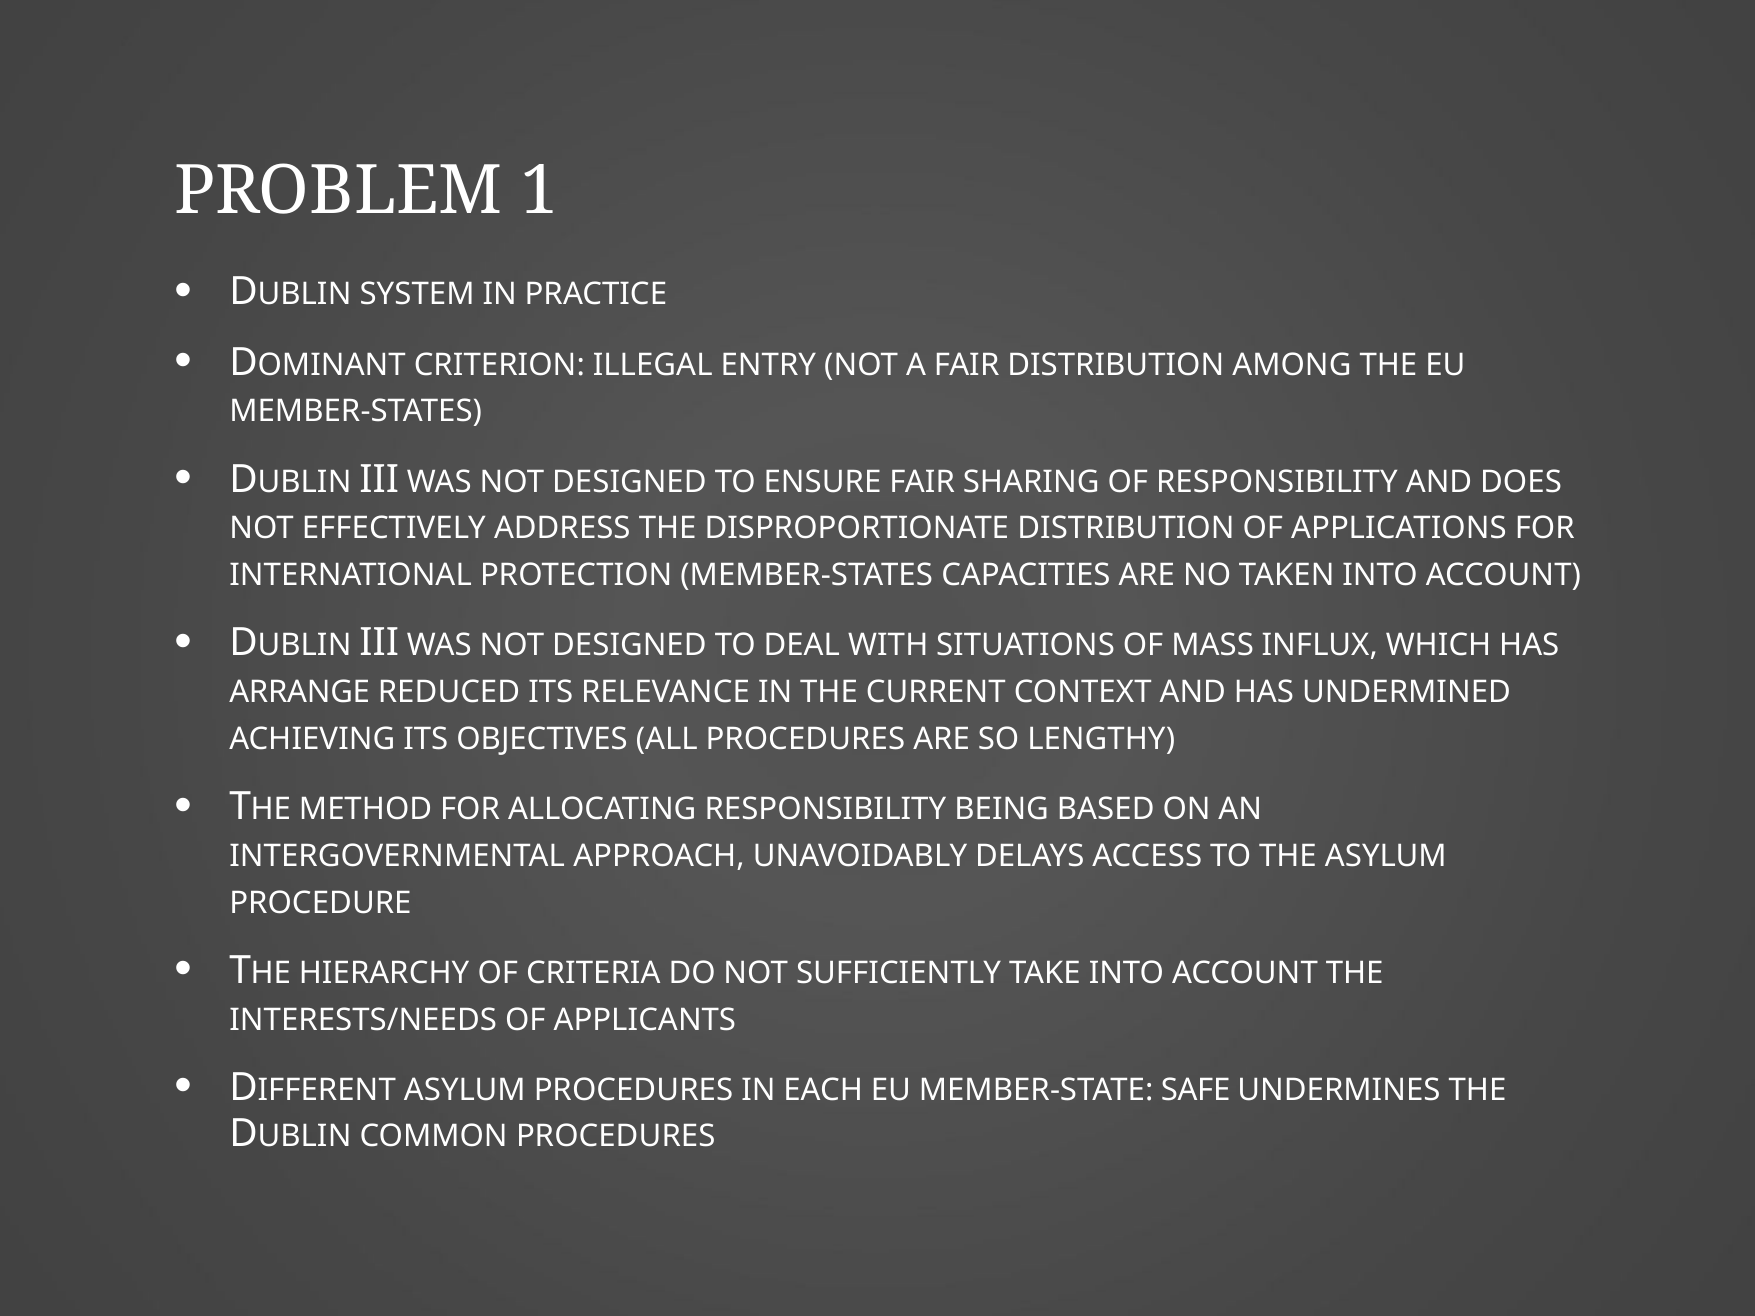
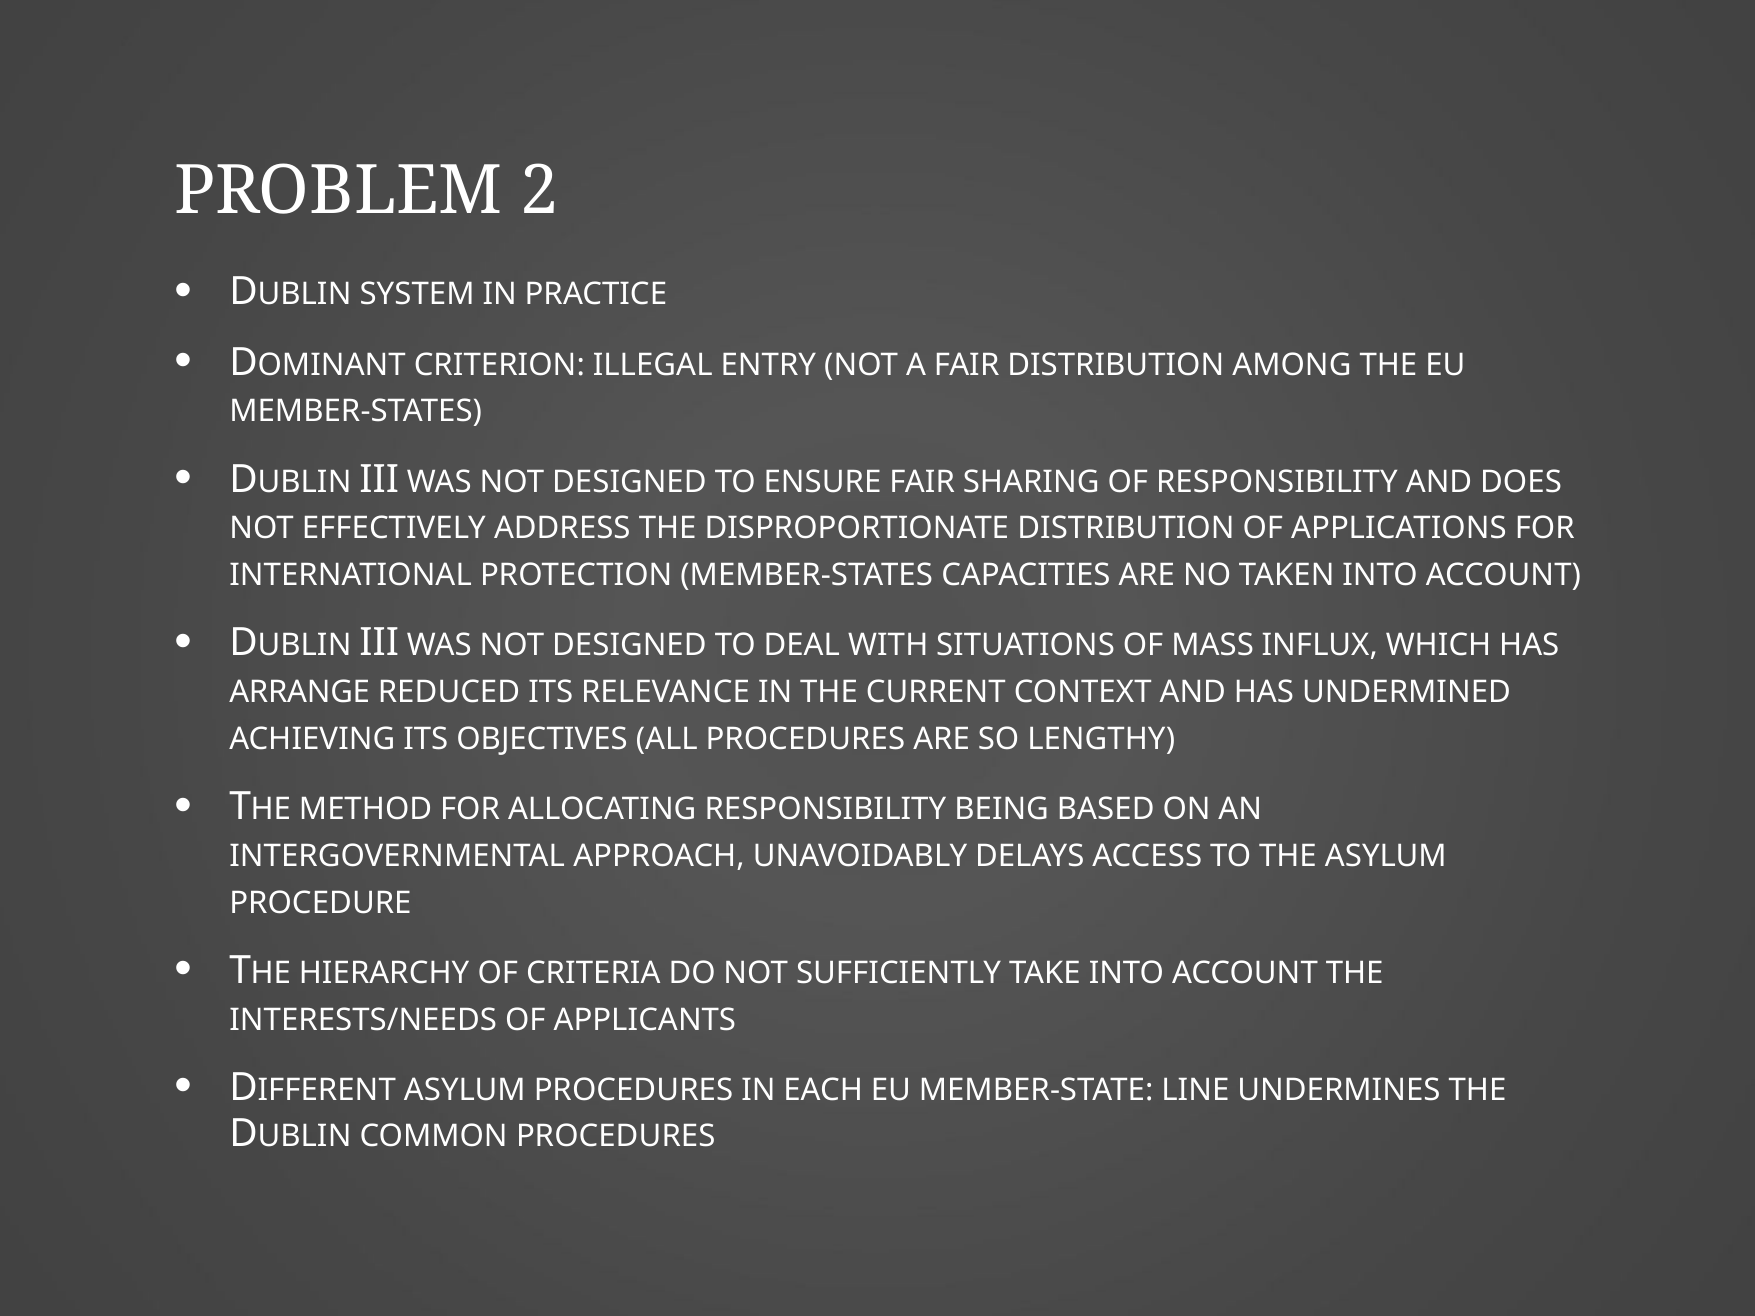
1: 1 -> 2 (540, 191)
SAFE: SAFE -> LINE (1195, 1090)
